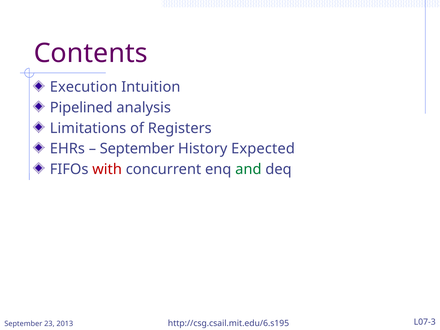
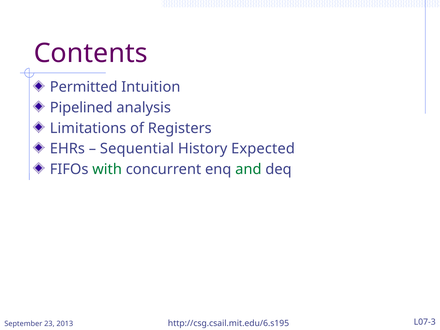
Execution: Execution -> Permitted (84, 87)
September: September -> Sequential (137, 149)
with colour: red -> green (107, 169)
